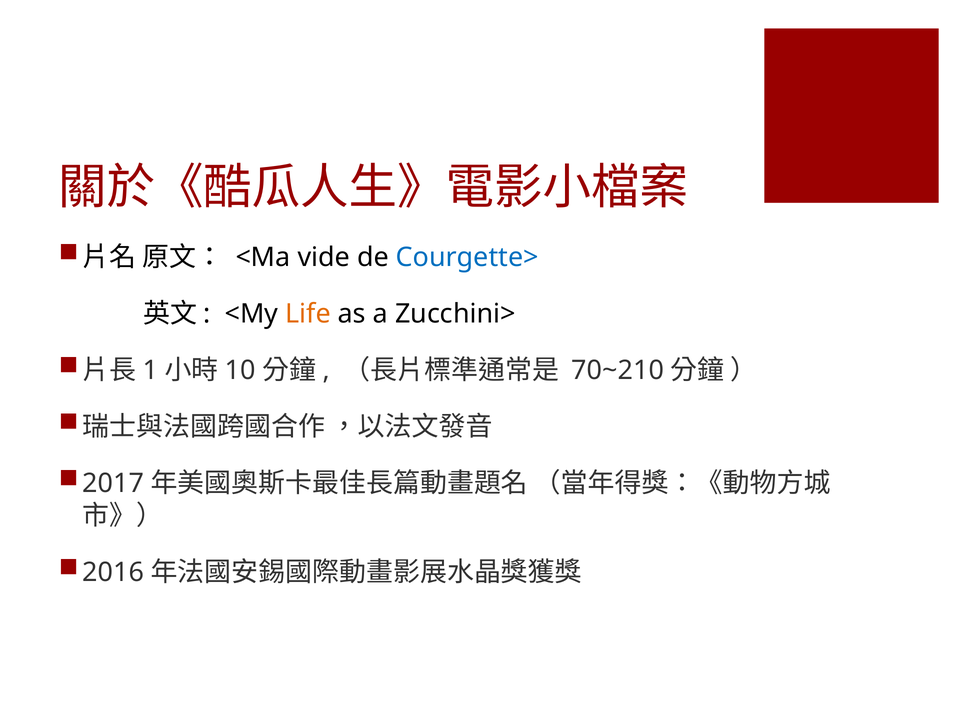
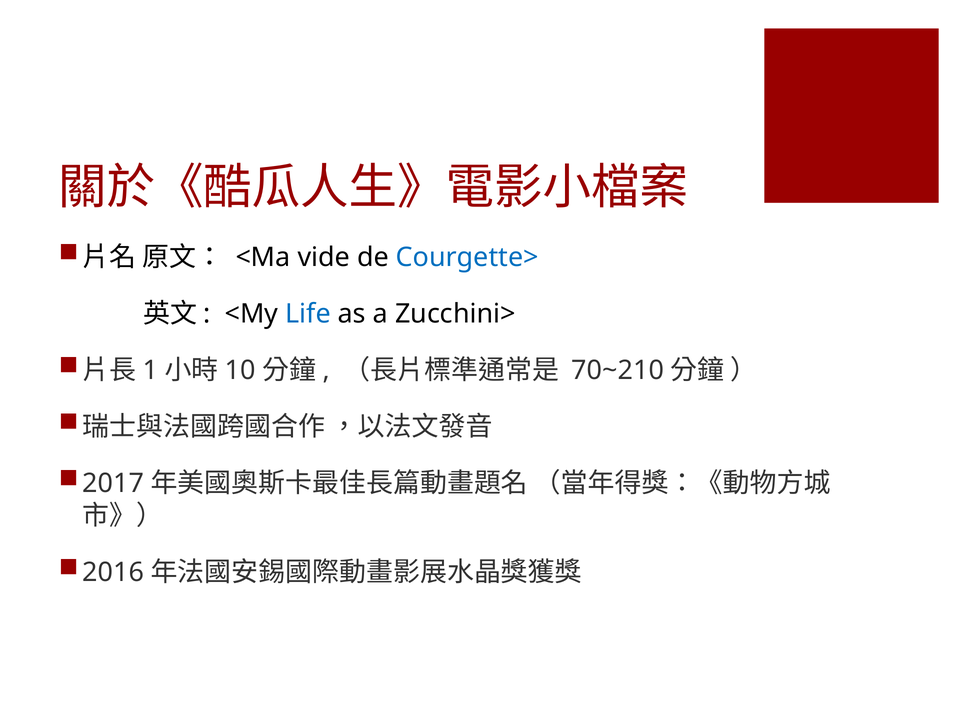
Life colour: orange -> blue (308, 314)
